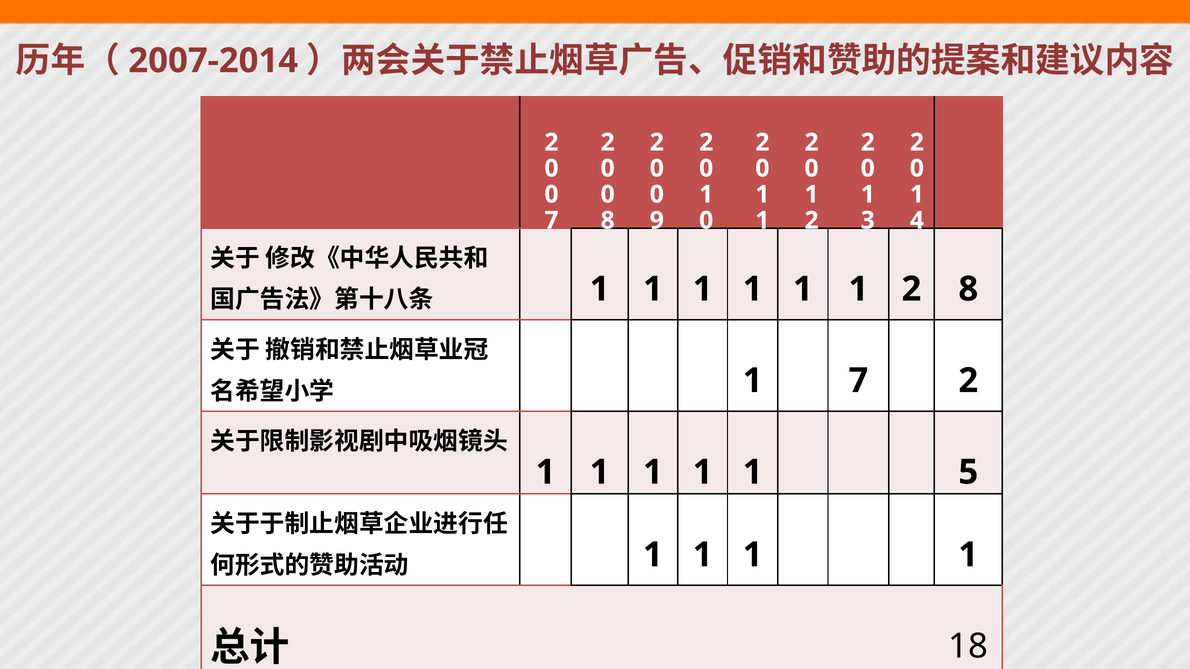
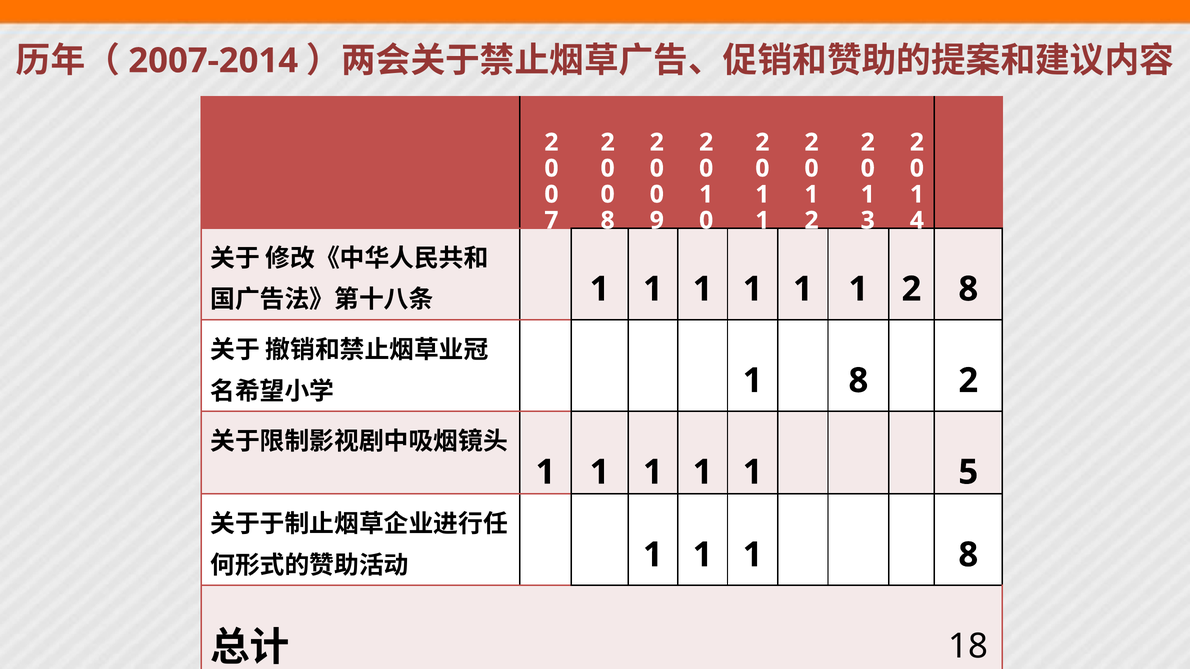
7: 7 -> 8 (858, 381)
1: 1 -> 8 (968, 555)
